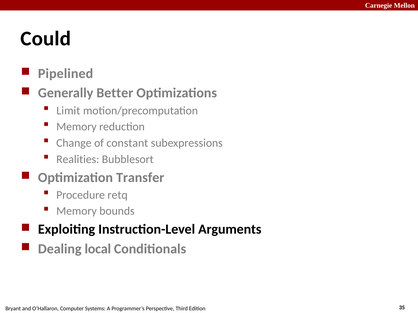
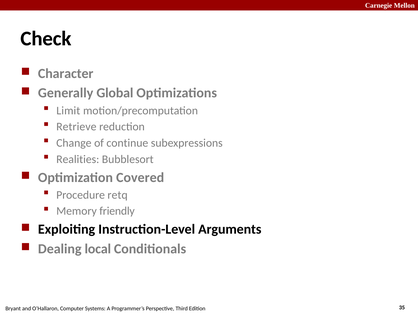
Could: Could -> Check (46, 39)
Pipelined: Pipelined -> Character (66, 74)
Better: Better -> Global (115, 93)
Memory: Memory -> Retrieve (76, 127)
constant: constant -> continue (127, 143)
Transfer: Transfer -> Covered (140, 178)
bounds: bounds -> friendly (117, 211)
